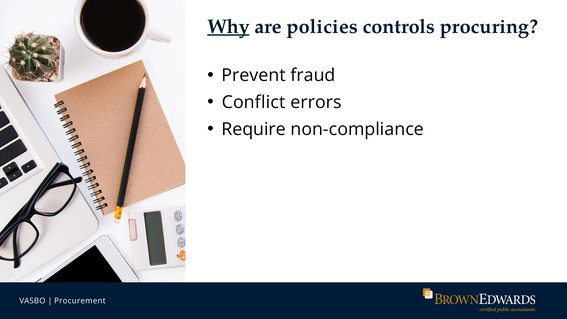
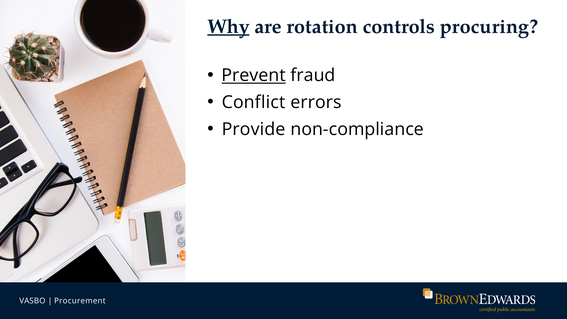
policies: policies -> rotation (322, 27)
Prevent underline: none -> present (254, 75)
Require: Require -> Provide (254, 129)
